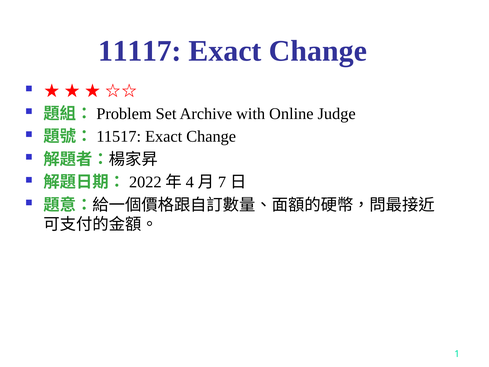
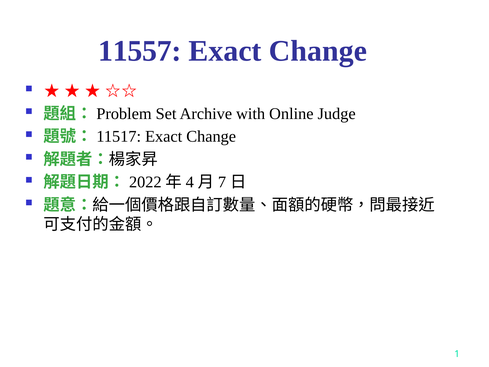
11117: 11117 -> 11557 (140, 51)
